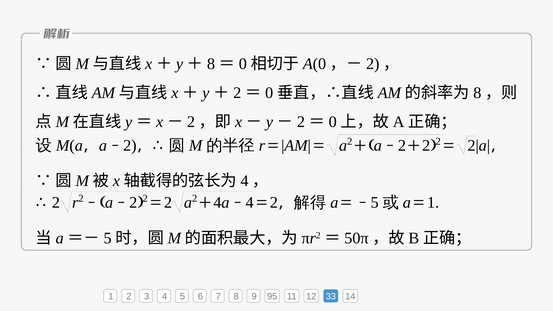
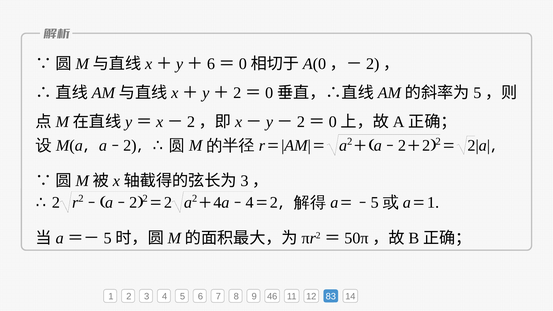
8: 8 -> 6 (211, 64)
8: 8 -> 5 (477, 93)
4: 4 -> 3 (244, 181)
95: 95 -> 46 (272, 297)
33: 33 -> 83 (331, 297)
